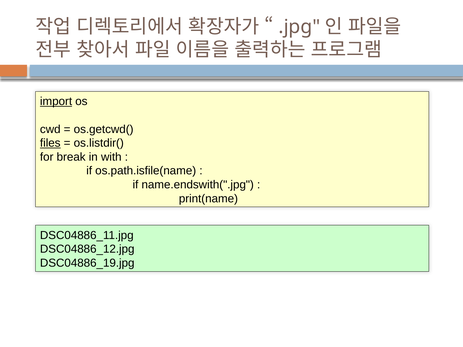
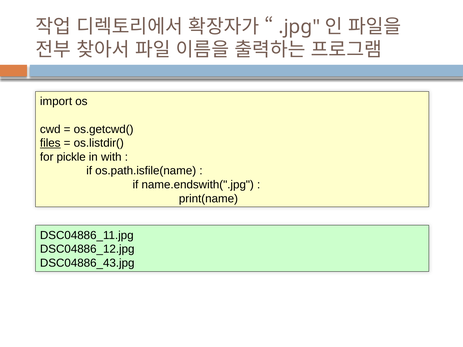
import underline: present -> none (56, 102)
break: break -> pickle (71, 157)
DSC04886_19.jpg: DSC04886_19.jpg -> DSC04886_43.jpg (87, 263)
